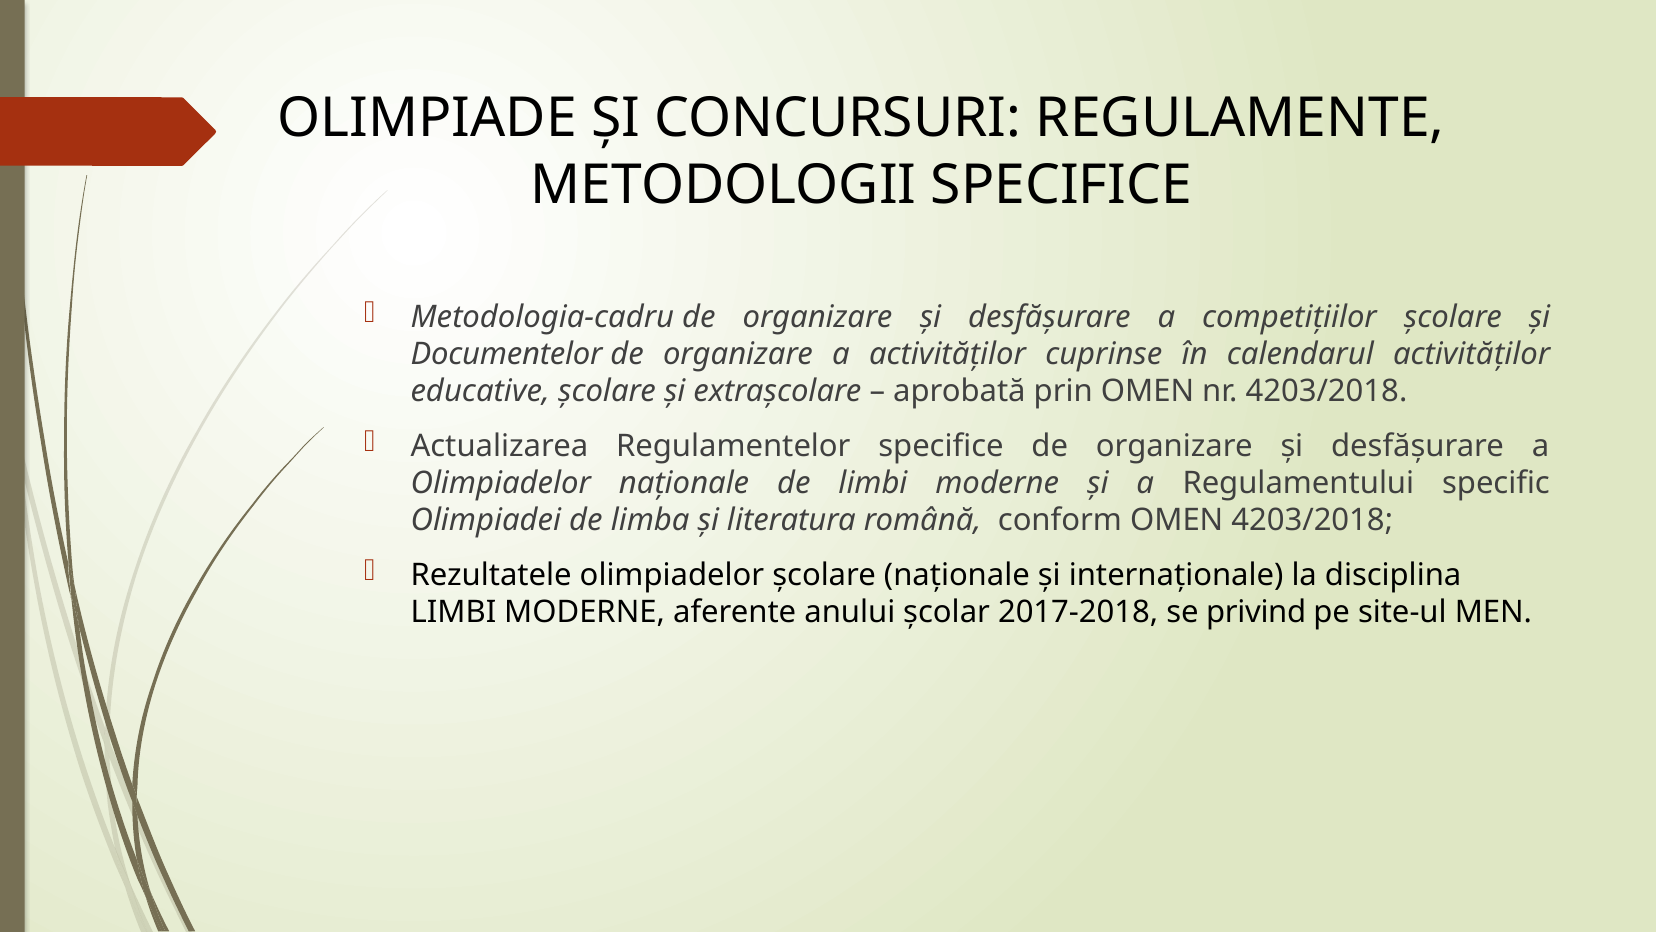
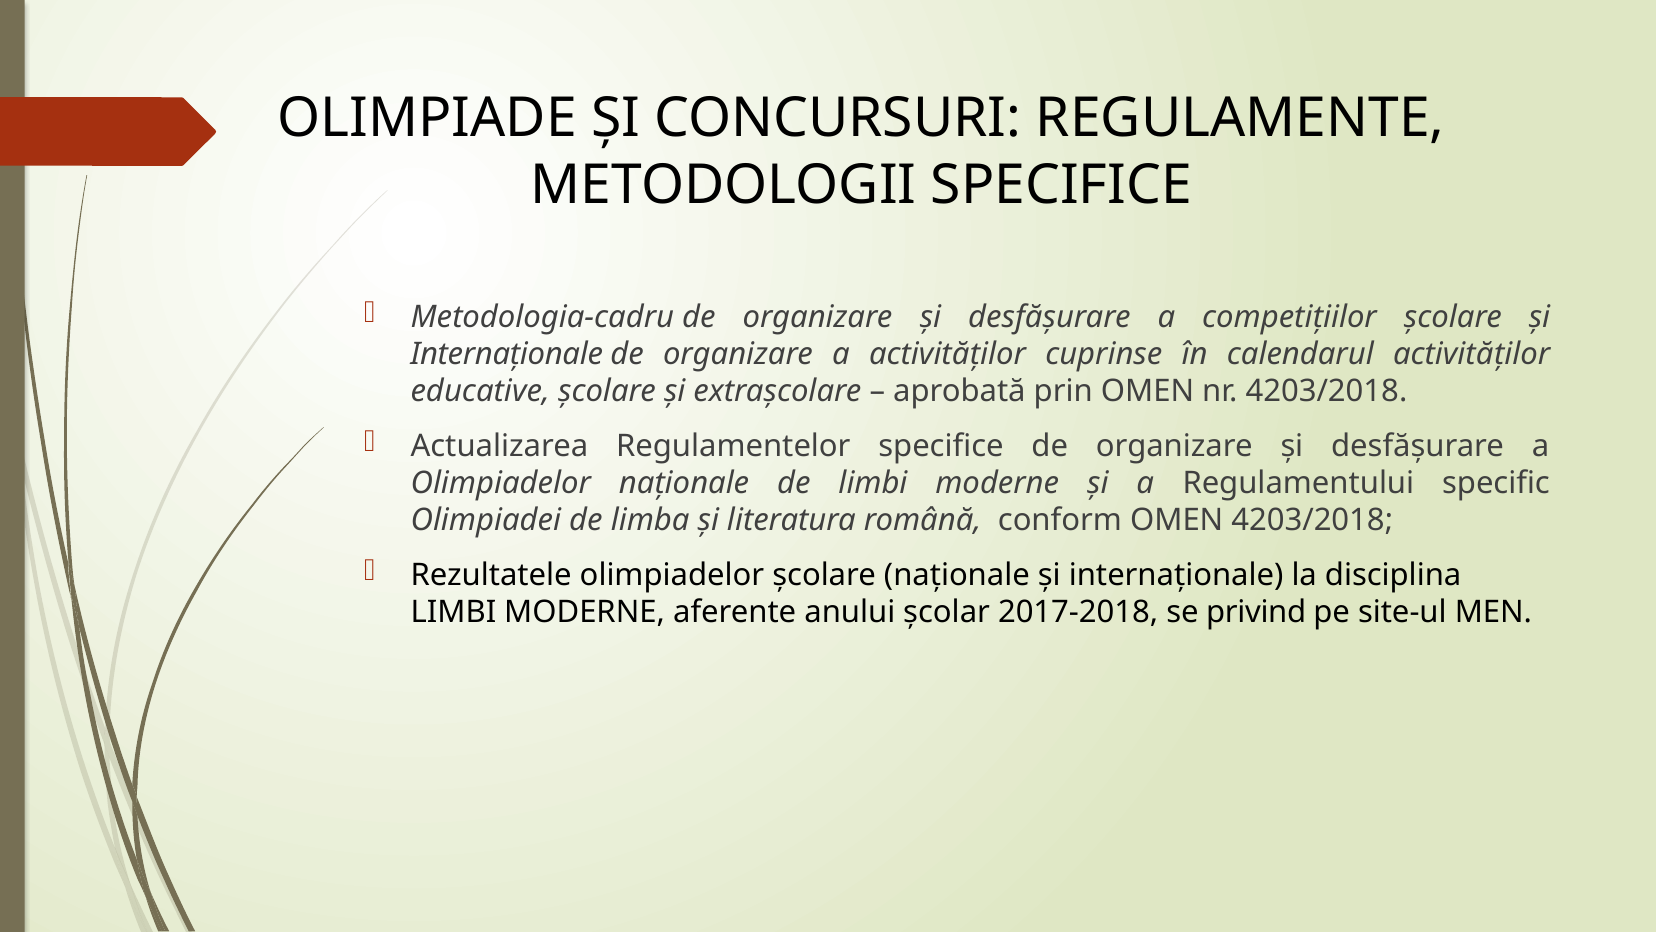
Documentelor: Documentelor -> Internaționale (507, 354)
